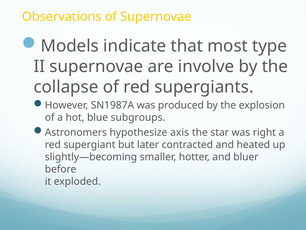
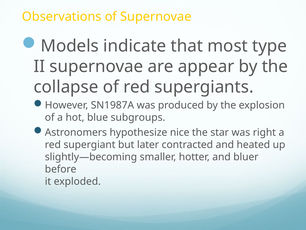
involve: involve -> appear (206, 66)
axis: axis -> nice (180, 132)
